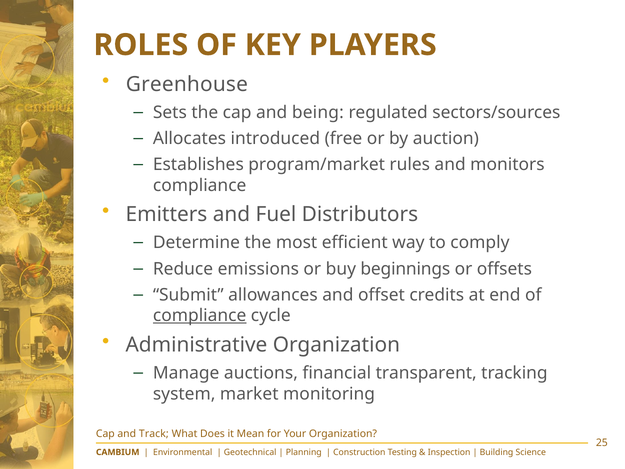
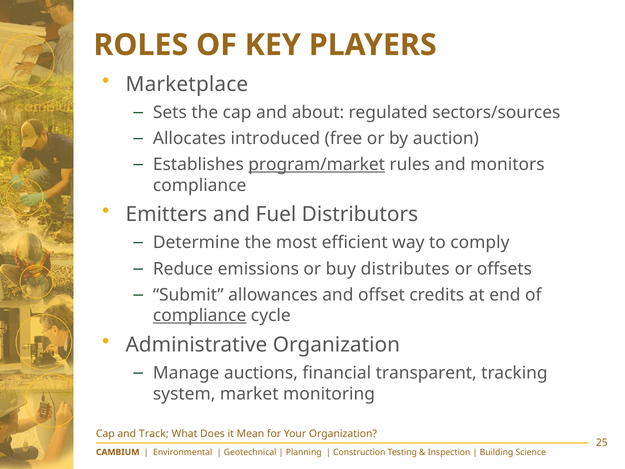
Greenhouse: Greenhouse -> Marketplace (187, 84)
being: being -> about (318, 112)
program/market underline: none -> present (317, 164)
beginnings: beginnings -> distributes (405, 269)
